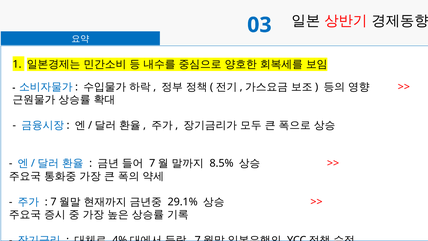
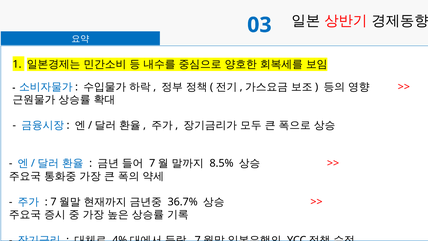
29.1%: 29.1% -> 36.7% (183, 202)
